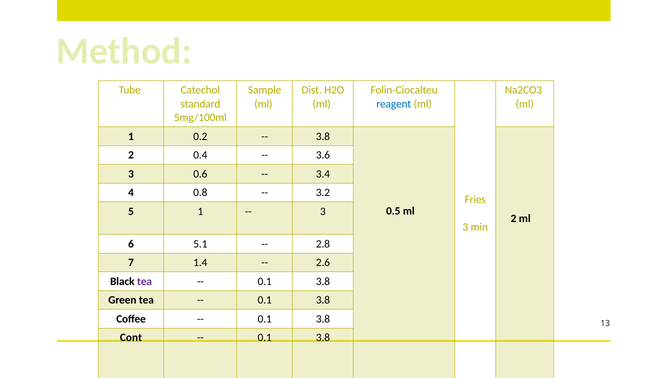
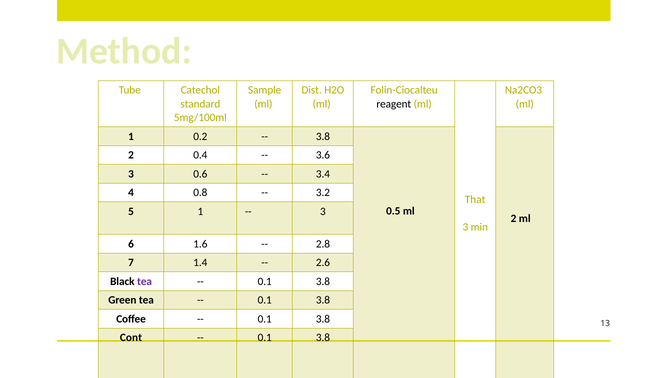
reagent colour: blue -> black (394, 104)
Fries: Fries -> That (475, 199)
5.1: 5.1 -> 1.6 (200, 243)
